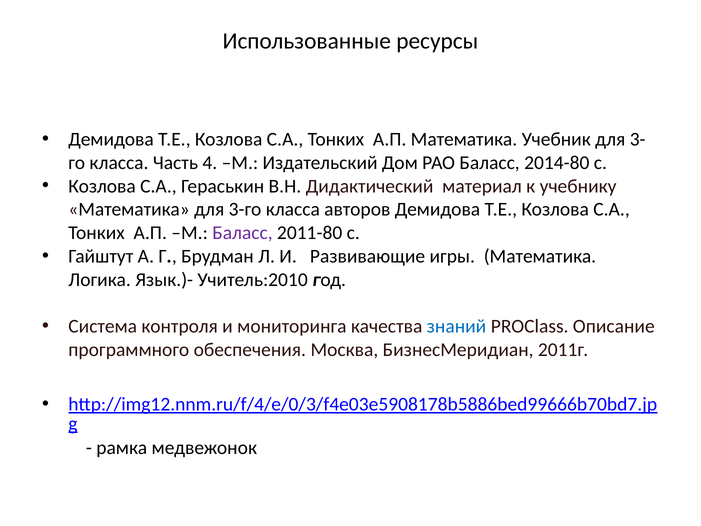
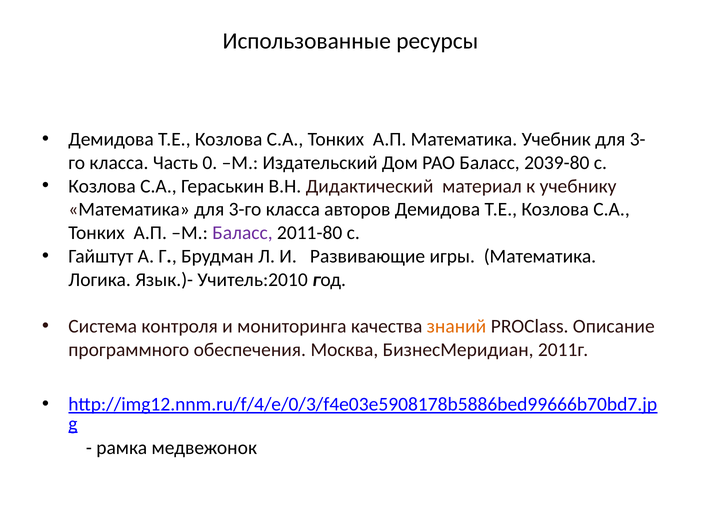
4: 4 -> 0 (210, 163)
2014-80: 2014-80 -> 2039-80 (557, 163)
знаний colour: blue -> orange (457, 326)
